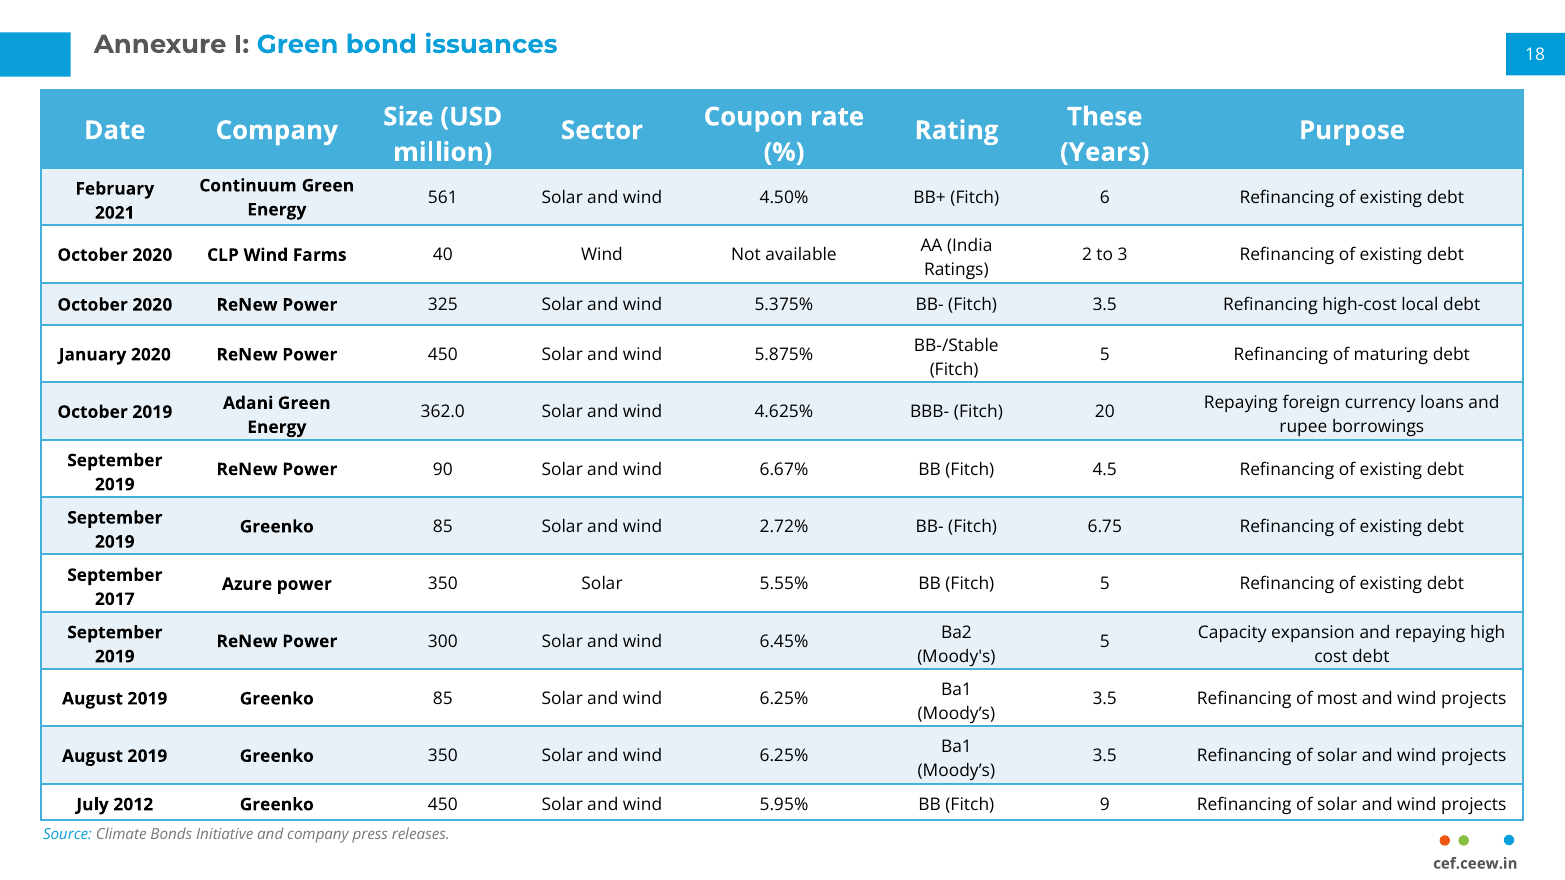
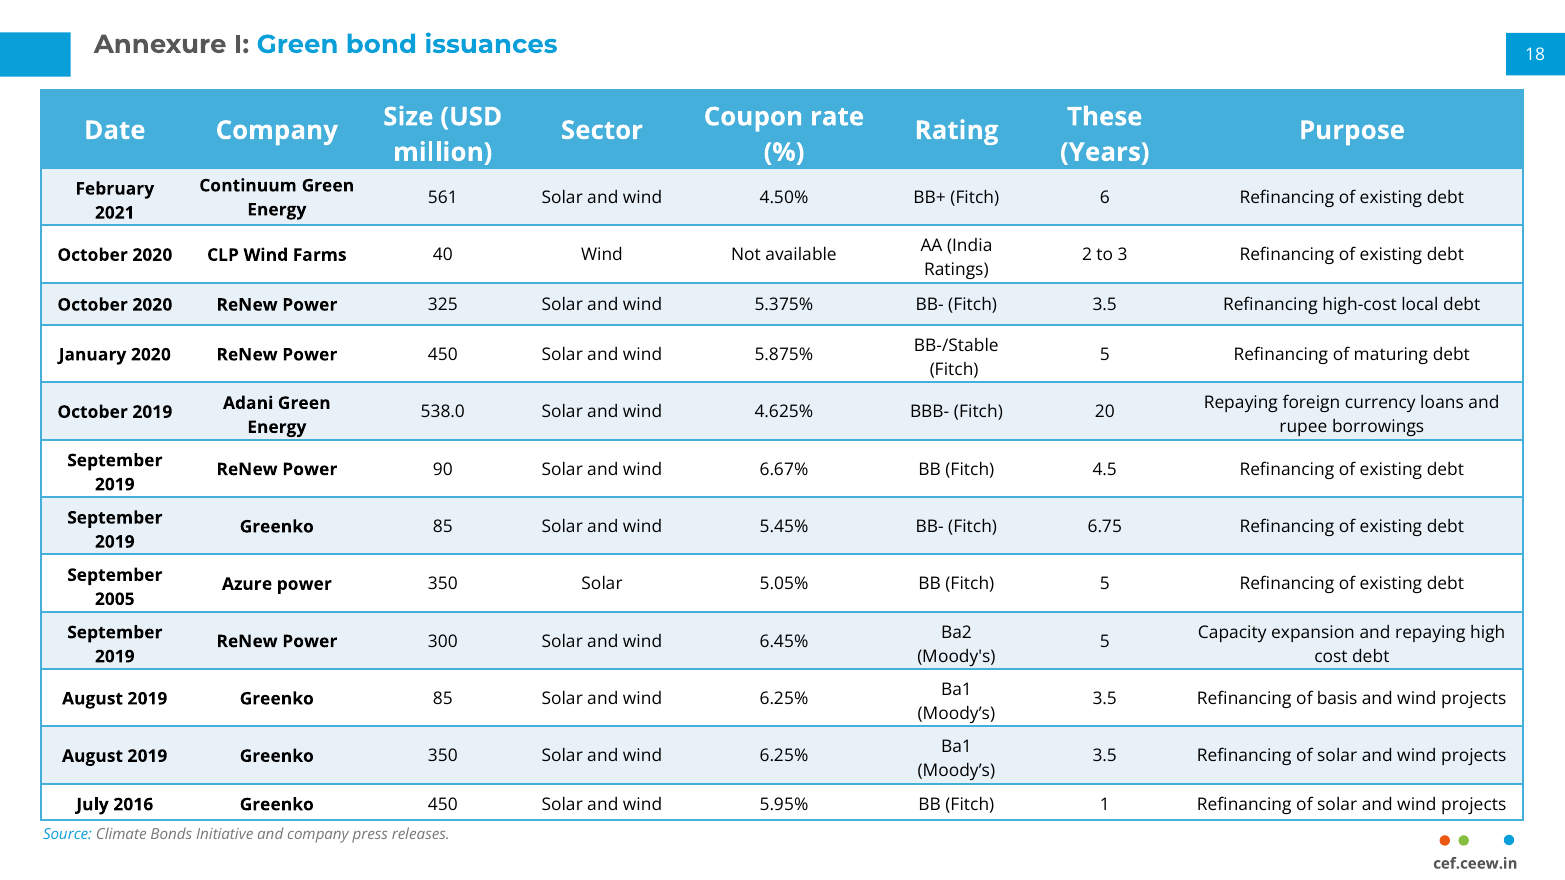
362.0: 362.0 -> 538.0 (443, 412)
2.72%: 2.72% -> 5.45% (784, 527)
5.55%: 5.55% -> 5.05% (784, 584)
2017: 2017 -> 2005 (115, 599)
most: most -> basis (1337, 699)
2012: 2012 -> 2016 (133, 805)
9: 9 -> 1 (1105, 805)
